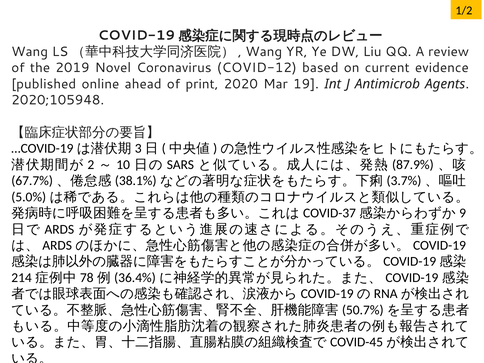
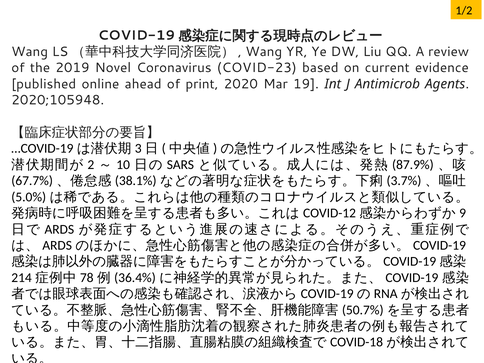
COVID-12: COVID-12 -> COVID-23 (257, 68)
COVID-37: COVID-37 -> COVID-12 (330, 213)
COVID-45: COVID-45 -> COVID-18 (357, 342)
